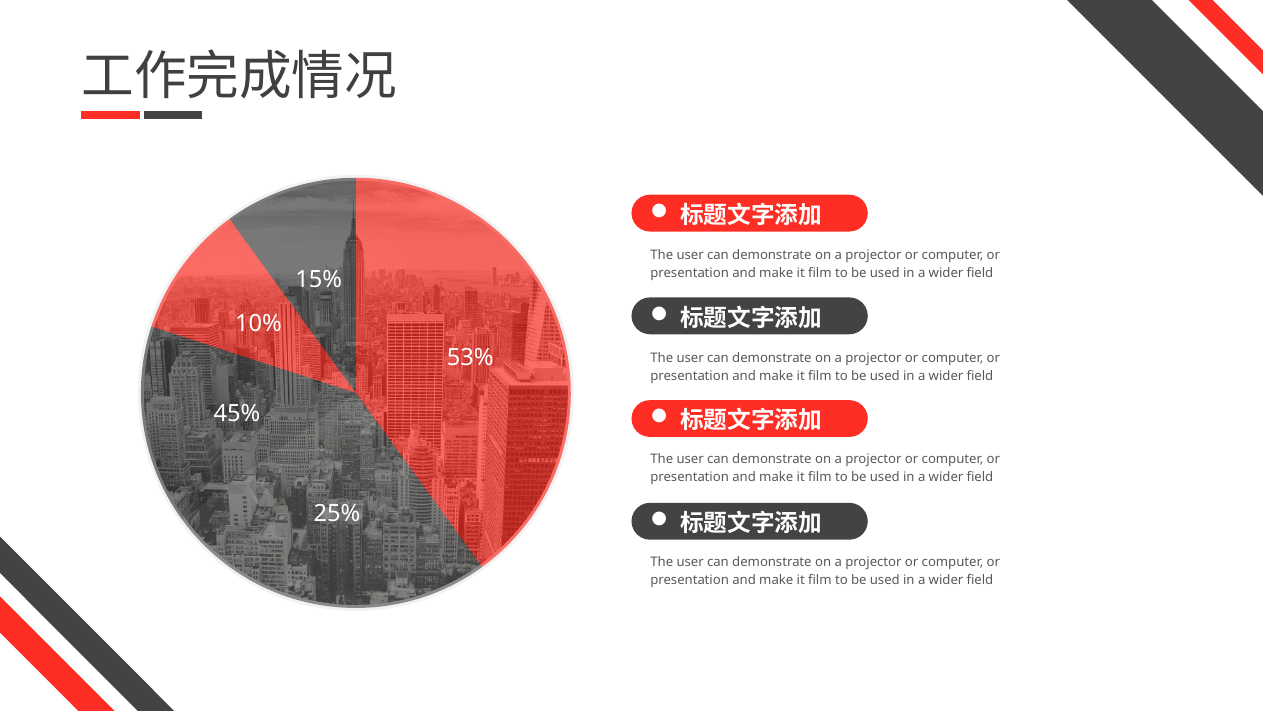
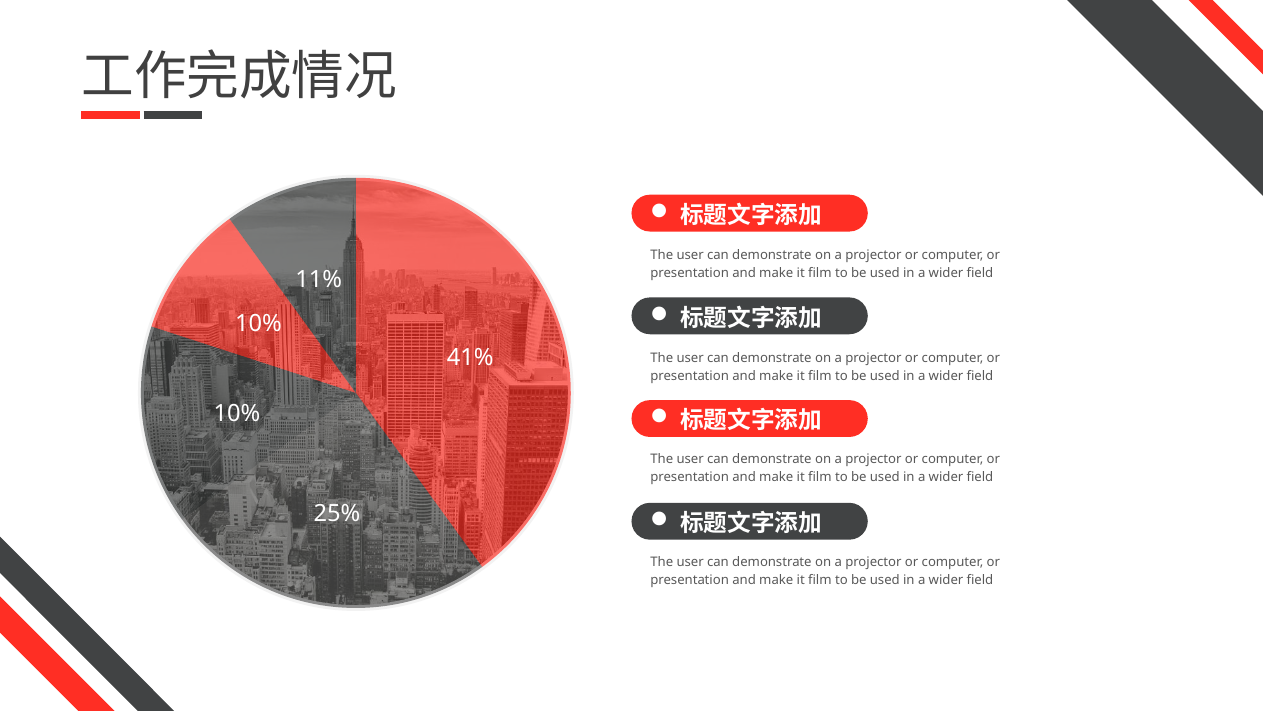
15%: 15% -> 11% (319, 280)
53%: 53% -> 41% (470, 357)
45%: 45% -> 10% (237, 413)
